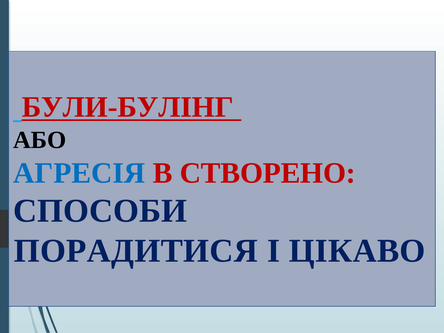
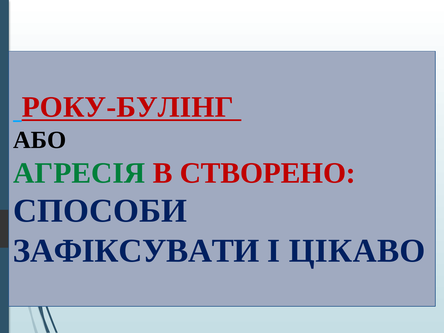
БУЛИ-БУЛІНГ: БУЛИ-БУЛІНГ -> РОКУ-БУЛІНГ (128, 107)
АГРЕСІЯ colour: blue -> green (79, 173)
ПОРАДИТИСЯ: ПОРАДИТИСЯ -> ЗАФІКСУВАТИ (136, 251)
